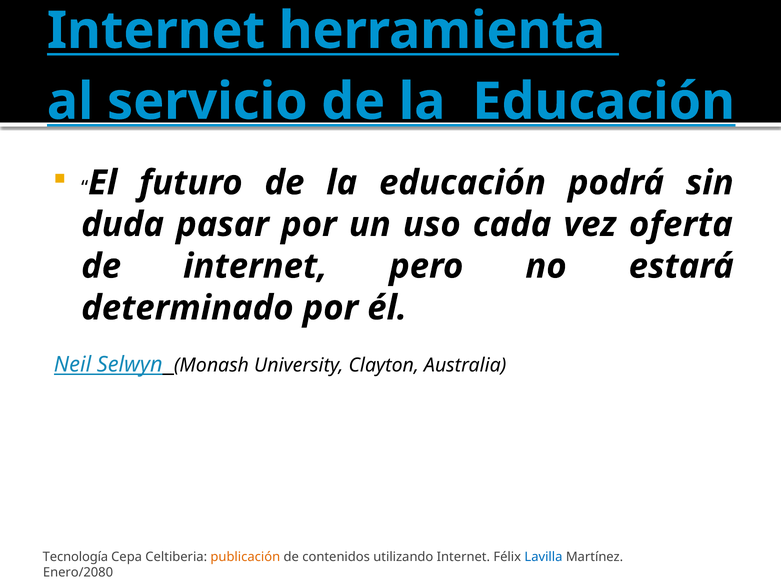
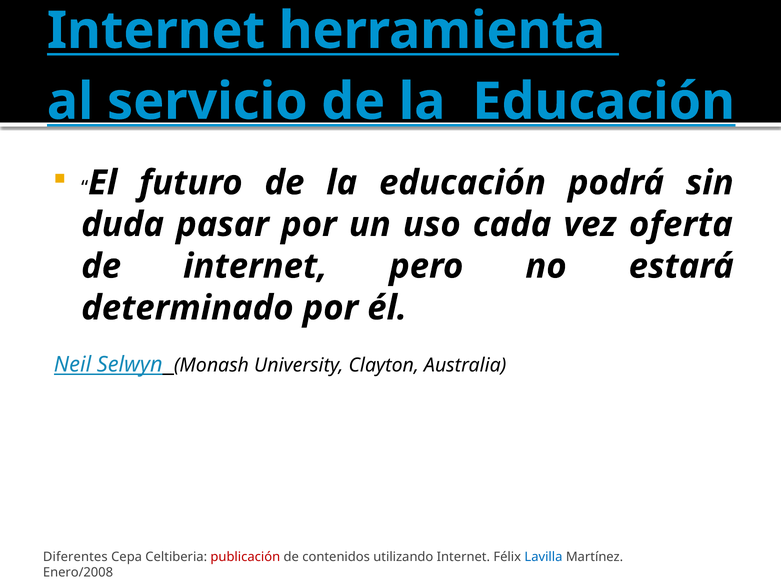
Tecnología: Tecnología -> Diferentes (75, 557)
publicación colour: orange -> red (245, 557)
Enero/2080: Enero/2080 -> Enero/2008 (78, 572)
